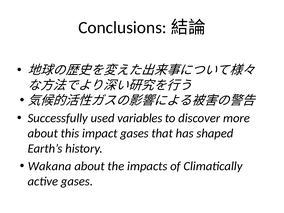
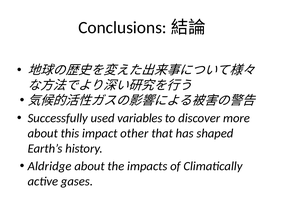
impact gases: gases -> other (134, 133)
Wakana: Wakana -> Aldridge (50, 166)
